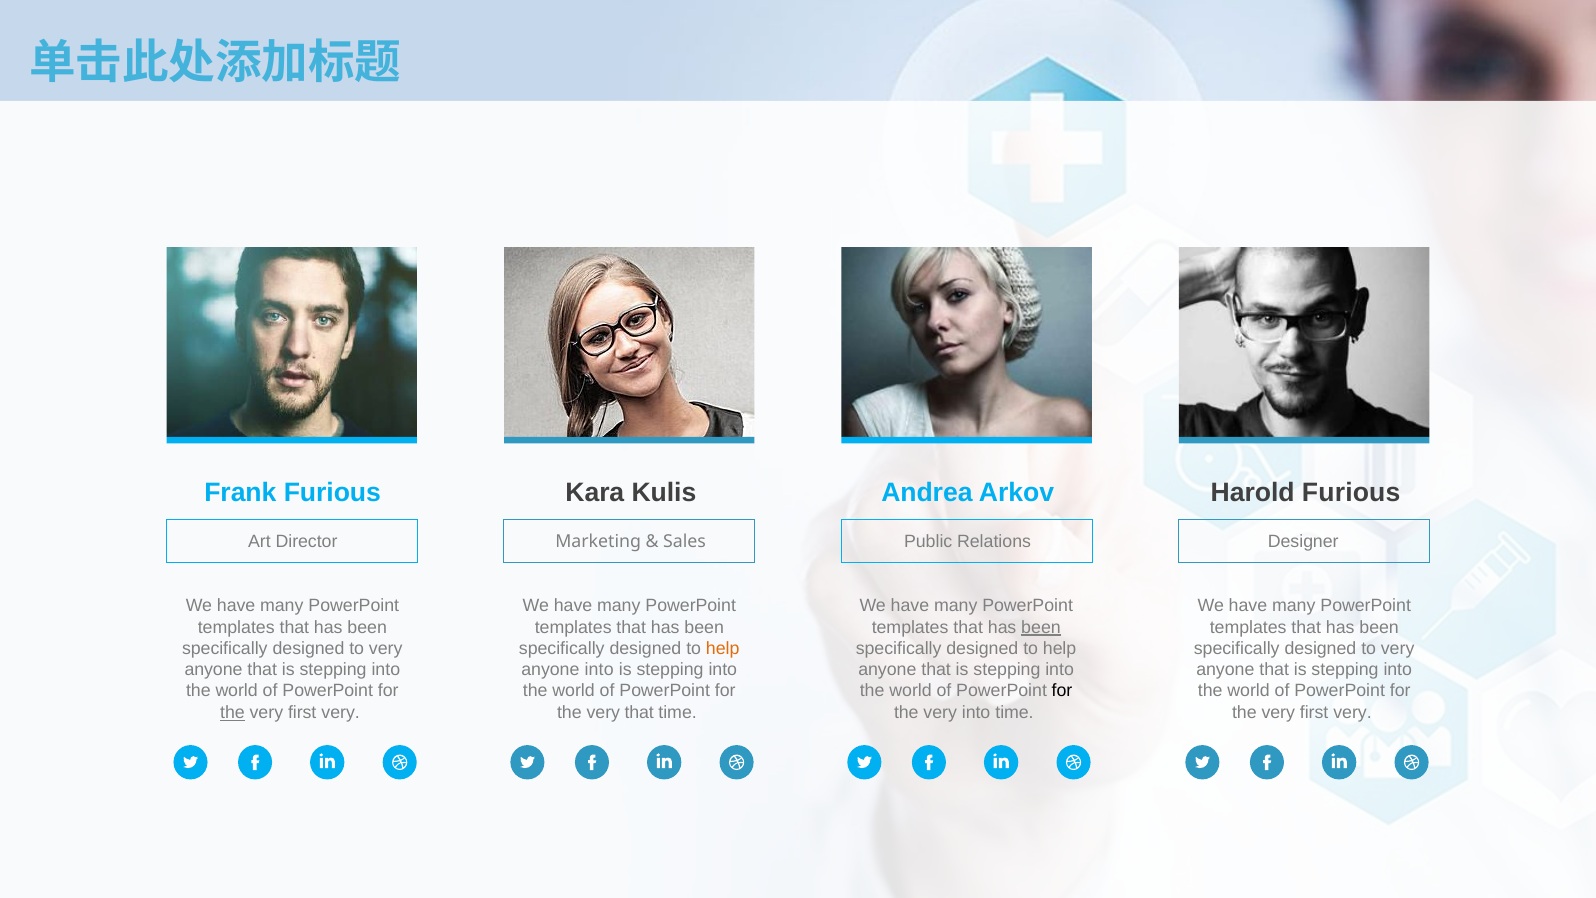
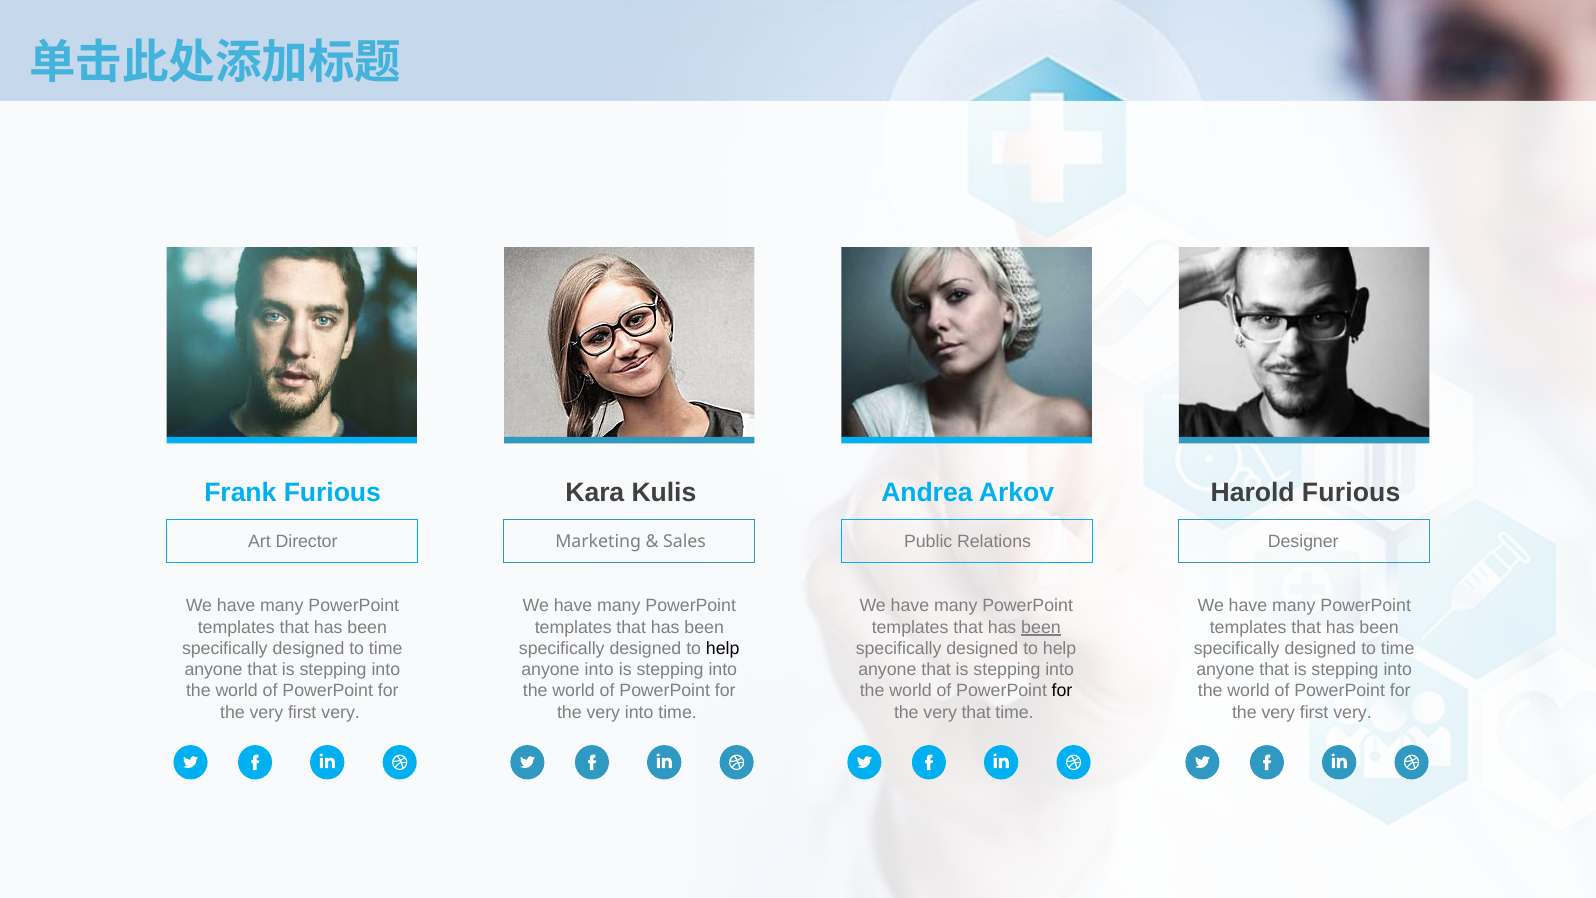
very: very -> time (386, 648)
help colour: orange -> black (723, 648)
very: very -> time (1398, 648)
the underline: present -> none (232, 712)
very that: that -> into (639, 712)
very into: into -> that (976, 712)
